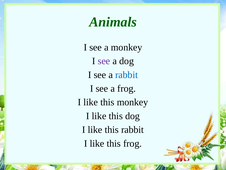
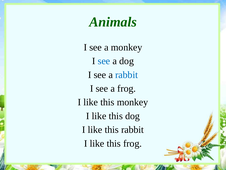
see colour: purple -> blue (104, 61)
